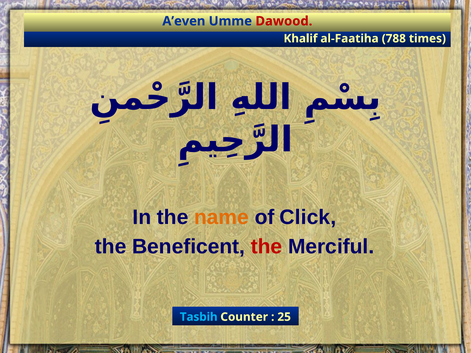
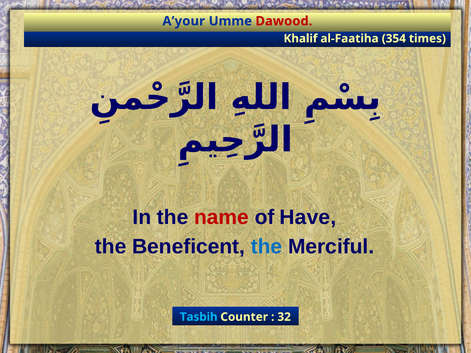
A’even: A’even -> A’your (184, 21)
788: 788 -> 354 (394, 39)
name colour: orange -> red (222, 218)
Click: Click -> Have (308, 218)
the colour: red -> blue (267, 247)
25: 25 -> 32 (284, 317)
